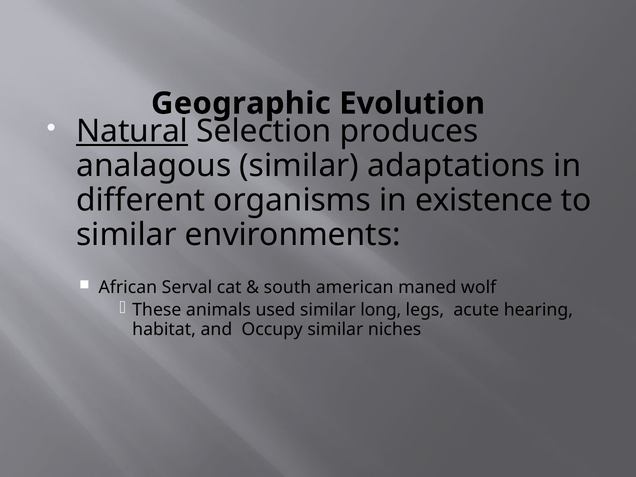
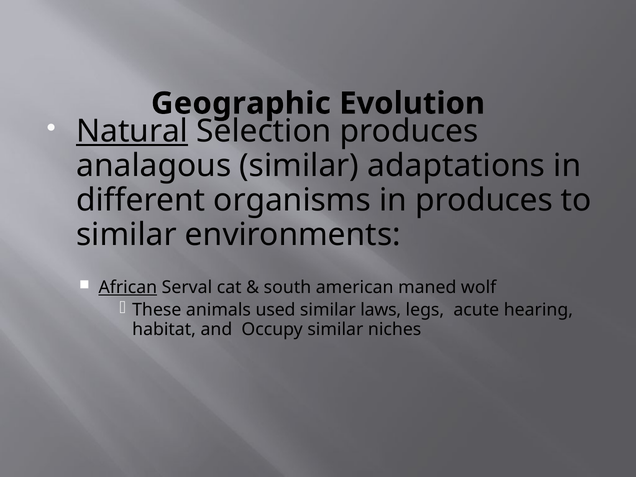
in existence: existence -> produces (484, 200)
African underline: none -> present (128, 287)
long: long -> laws (381, 310)
